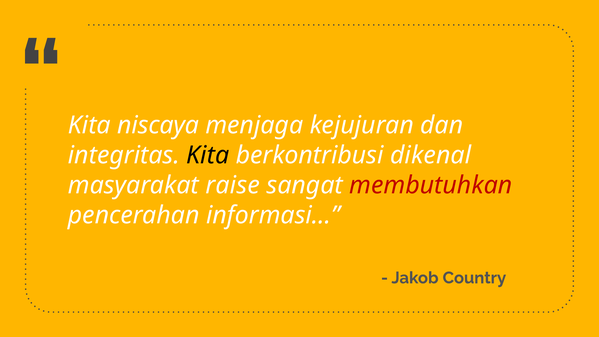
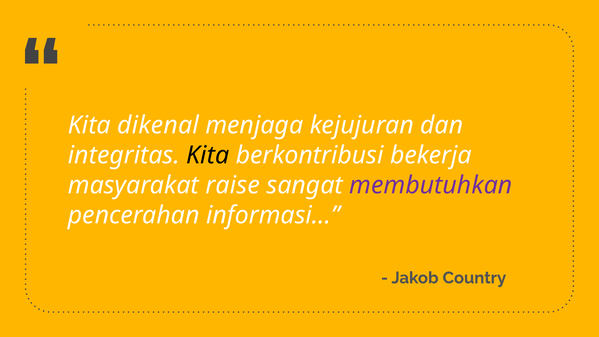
niscaya: niscaya -> dikenal (158, 125)
dikenal: dikenal -> bekerja (431, 155)
membutuhkan colour: red -> purple (431, 185)
